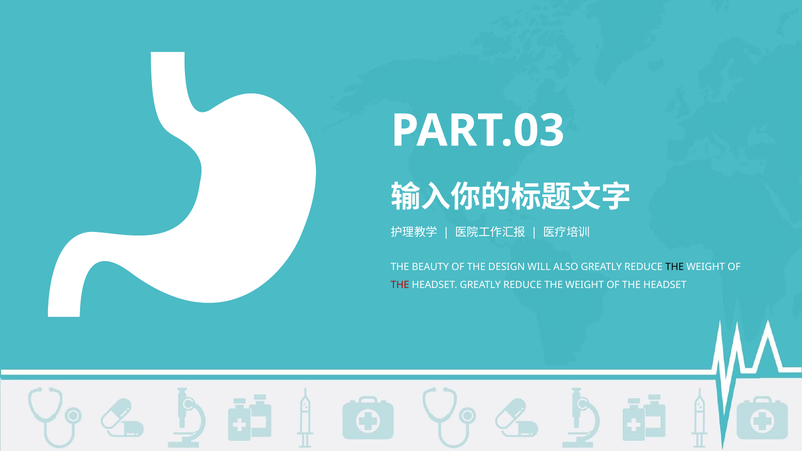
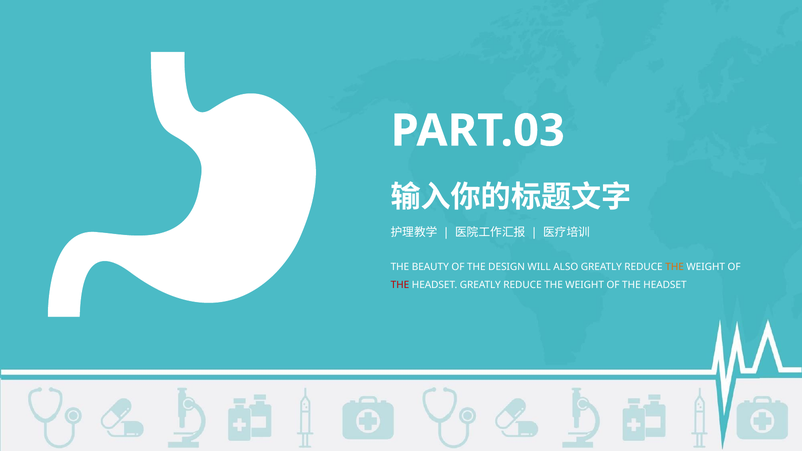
THE colour: black -> orange (675, 267)
